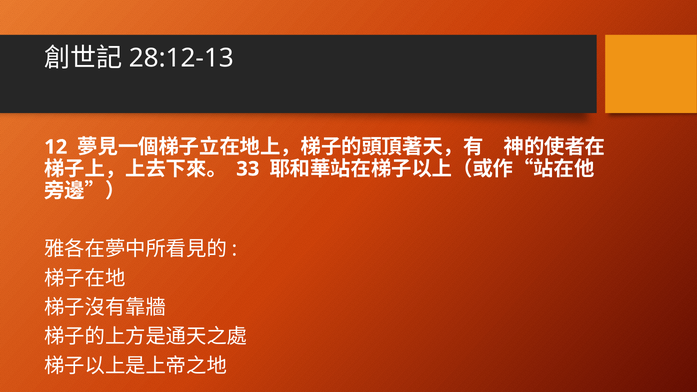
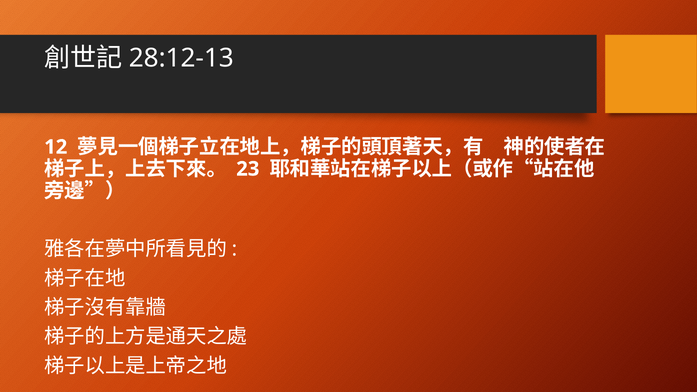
33: 33 -> 23 (248, 169)
